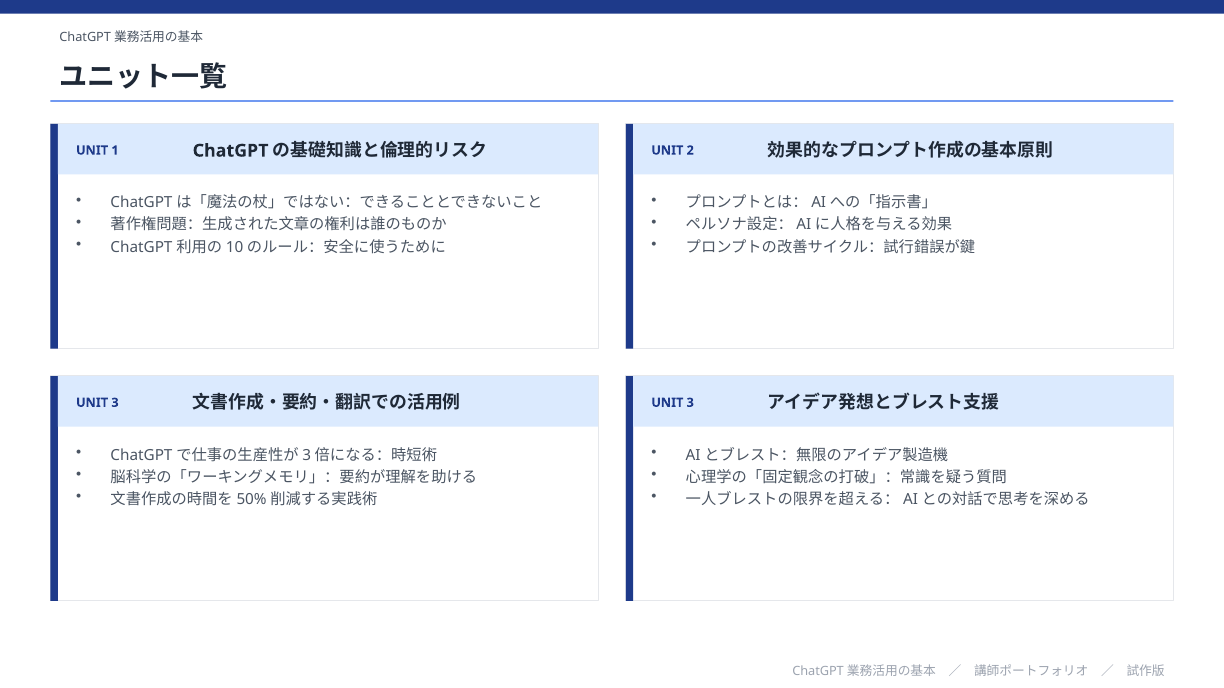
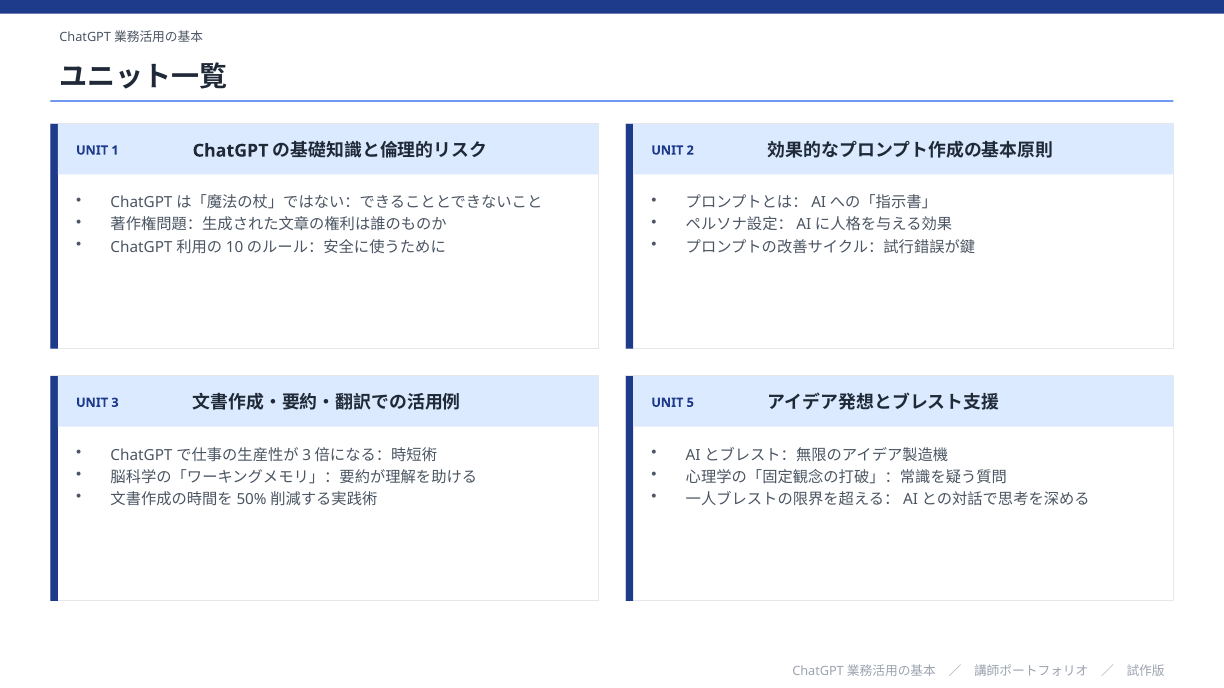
3: 3 -> 5 (690, 403)
